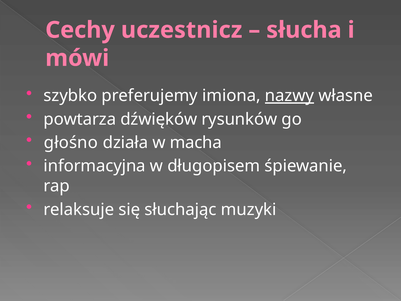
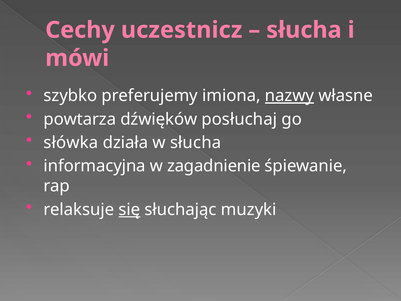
rysunków: rysunków -> posłuchaj (239, 119)
głośno: głośno -> słówka (71, 143)
w macha: macha -> słucha (196, 143)
długopisem: długopisem -> zagadnienie (214, 166)
się underline: none -> present (129, 209)
